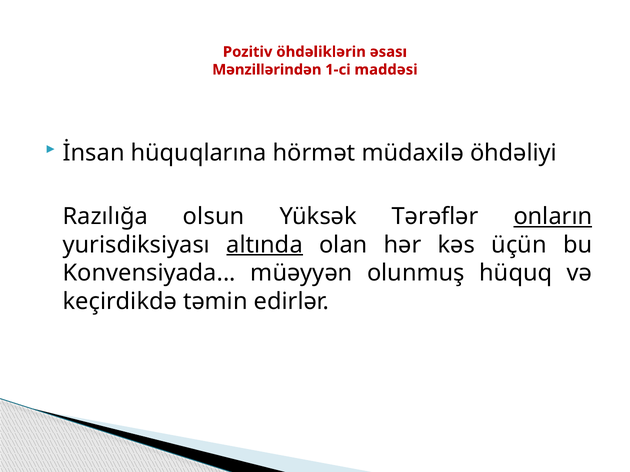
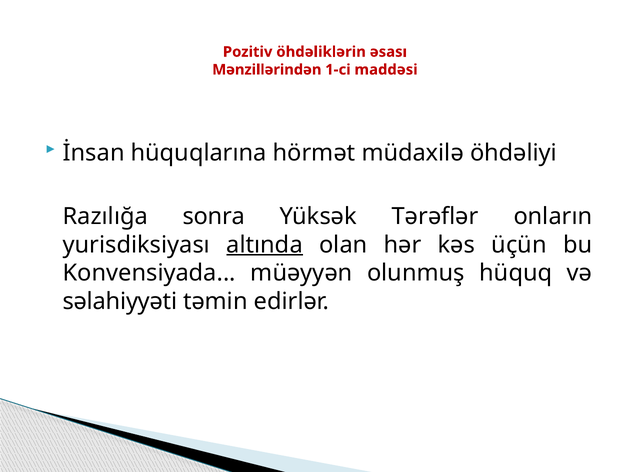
olsun: olsun -> sonra (214, 217)
onların underline: present -> none (553, 217)
keçirdikdə: keçirdikdə -> səlahiyyəti (120, 302)
